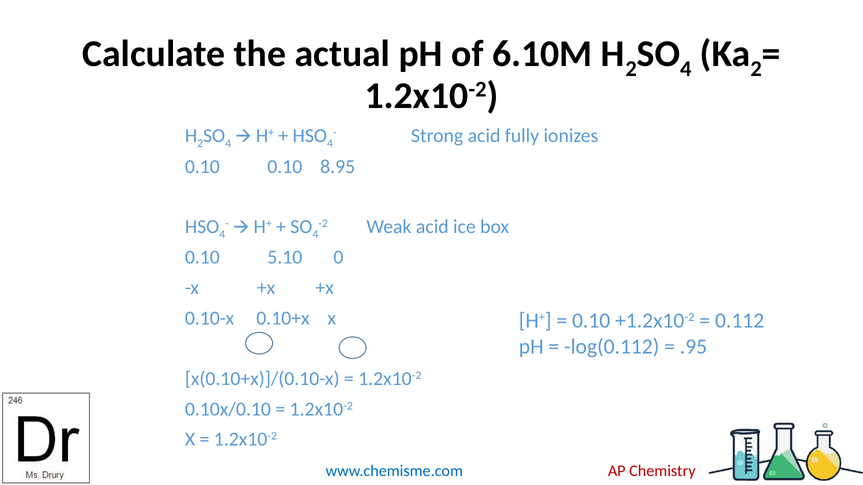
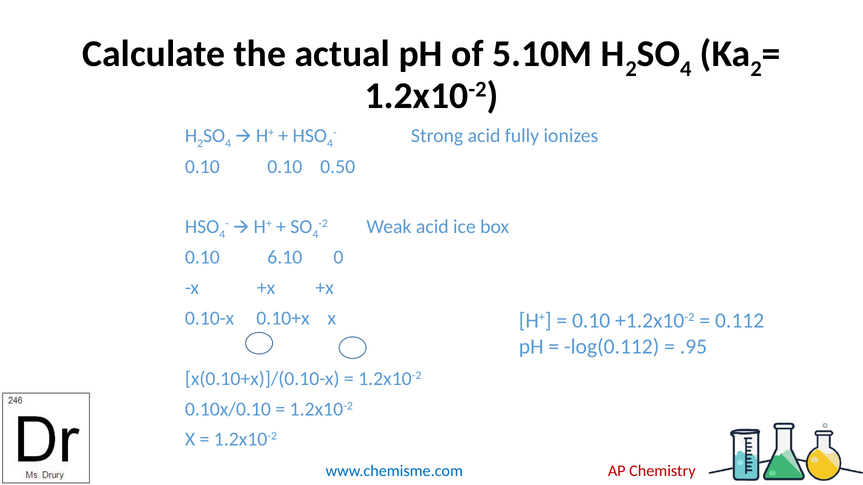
6.10M: 6.10M -> 5.10M (542, 54)
8.95: 8.95 -> 0.50 (338, 167)
5.10: 5.10 -> 6.10 (285, 258)
